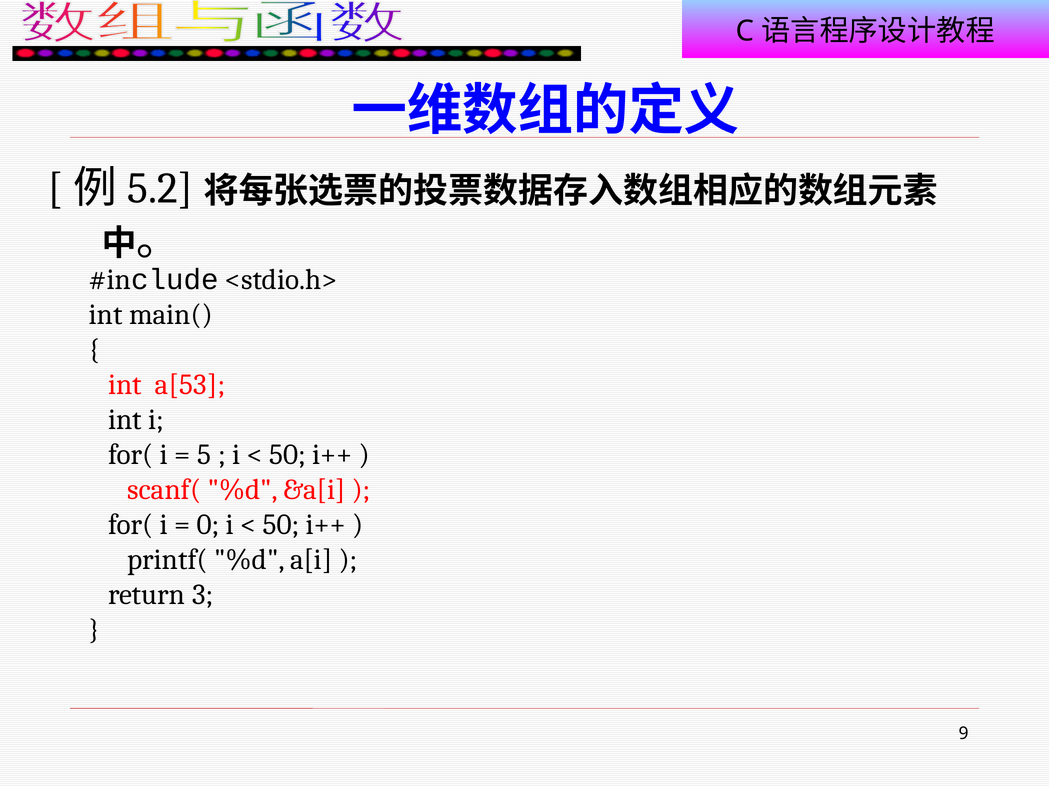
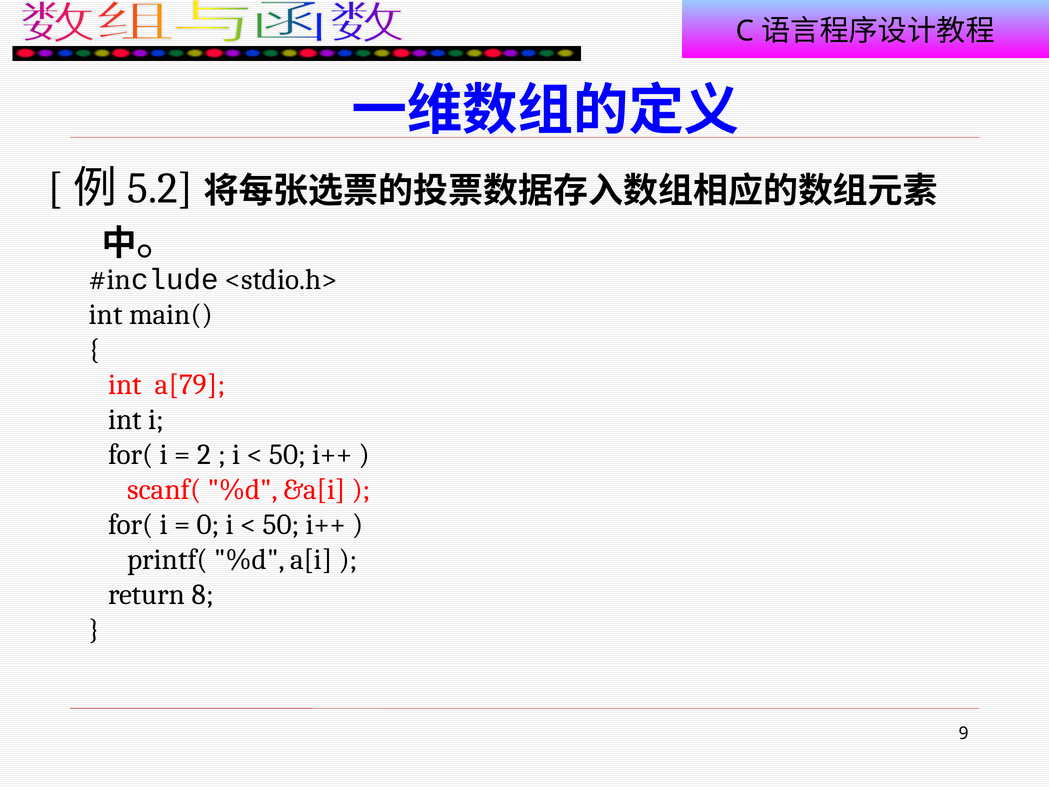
a[53: a[53 -> a[79 (190, 384)
5: 5 -> 2 (204, 454)
3: 3 -> 8 (203, 594)
